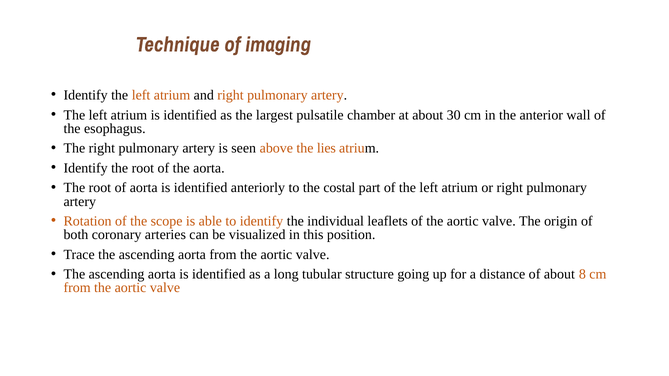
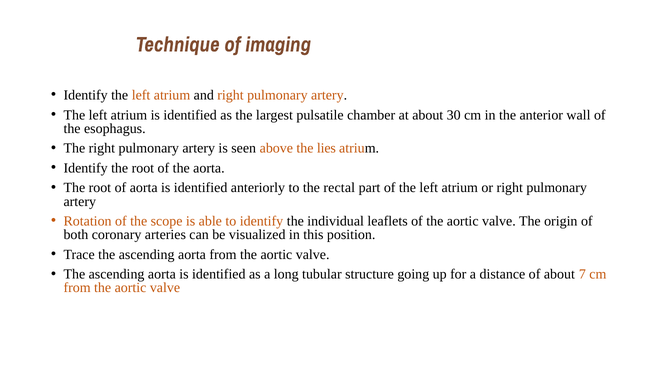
costal: costal -> rectal (339, 188)
8: 8 -> 7 (582, 275)
